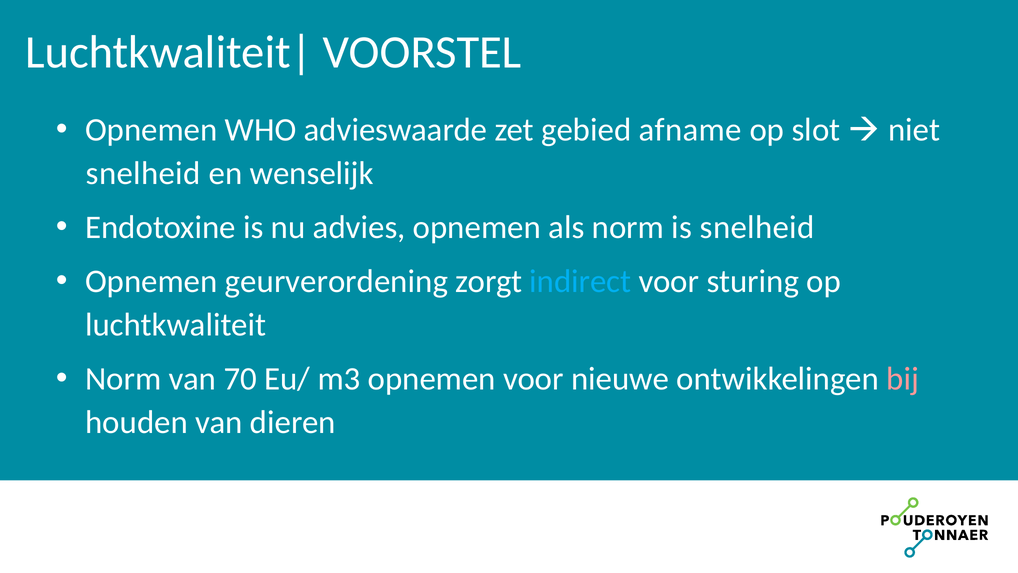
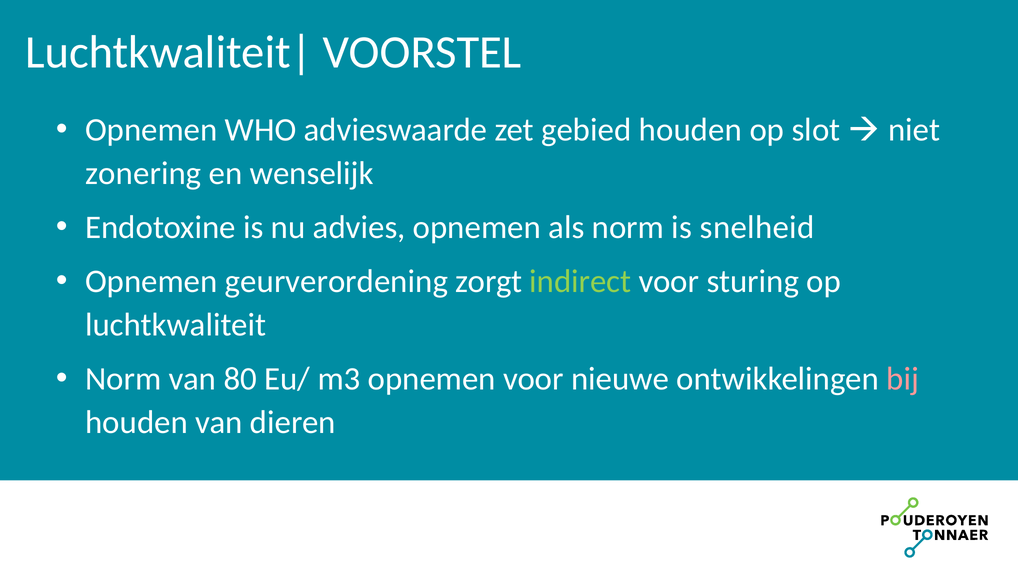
gebied afname: afname -> houden (690, 130)
snelheid: snelheid -> zonering (143, 173)
indirect colour: light blue -> light green (580, 281)
70: 70 -> 80 (240, 379)
